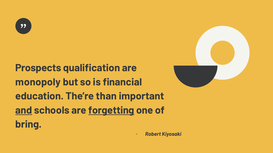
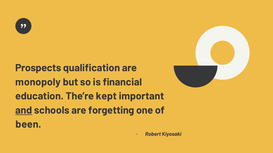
than: than -> kept (106, 97)
forgetting underline: present -> none (111, 111)
bring: bring -> been (28, 125)
